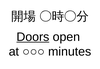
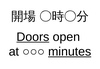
minutes underline: none -> present (70, 52)
